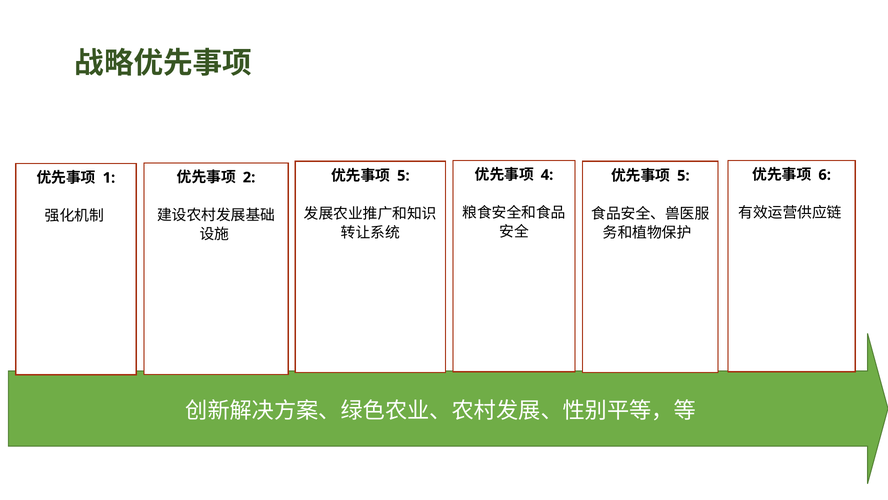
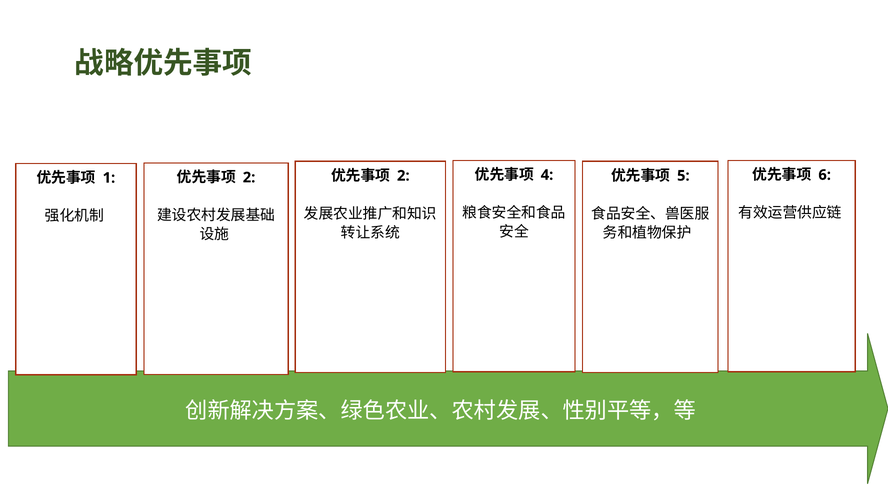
5: 5 -> 2 (403, 176)
